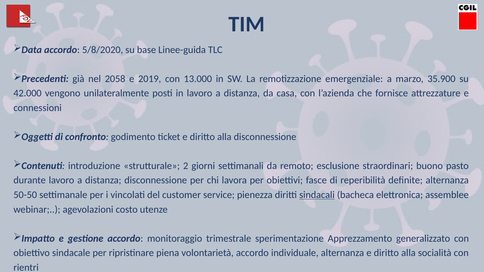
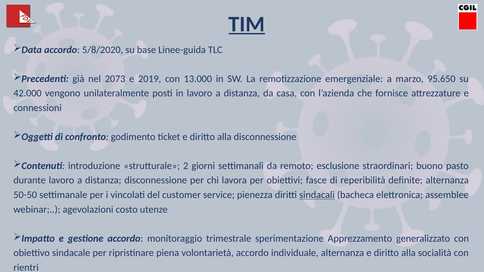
TIM underline: none -> present (247, 24)
2058: 2058 -> 2073 (115, 79)
35.900: 35.900 -> 95.650 (441, 79)
